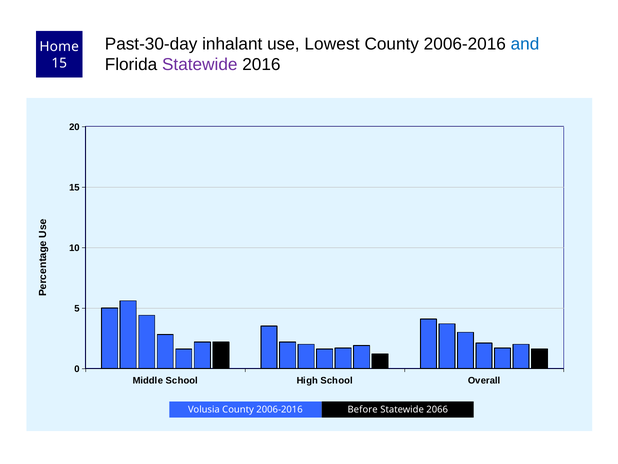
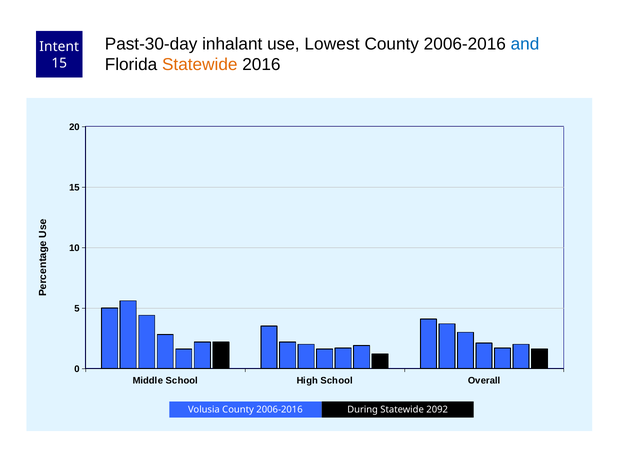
Home: Home -> Intent (59, 47)
Statewide colour: purple -> orange (200, 65)
Before: Before -> During (363, 409)
2066: 2066 -> 2092 (437, 409)
